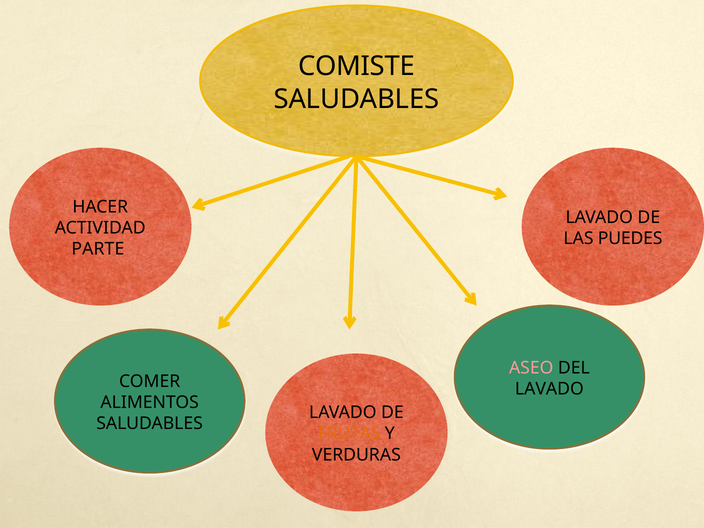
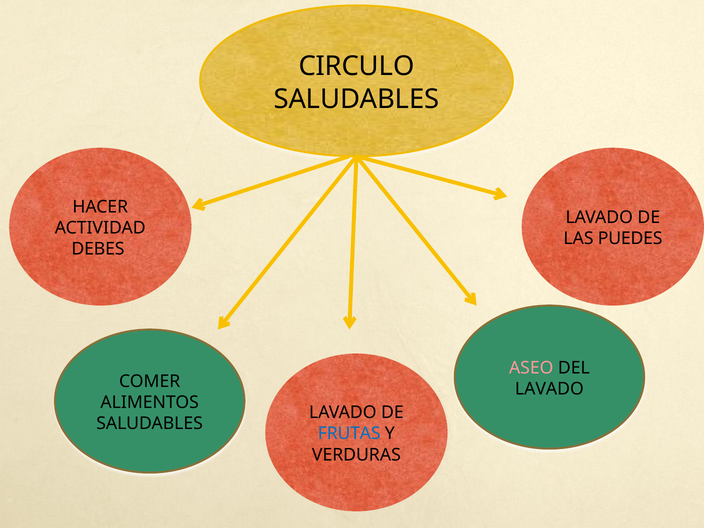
COMISTE: COMISTE -> CIRCULO (357, 66)
PARTE: PARTE -> DEBES (98, 249)
FRUTAS colour: orange -> blue (349, 434)
